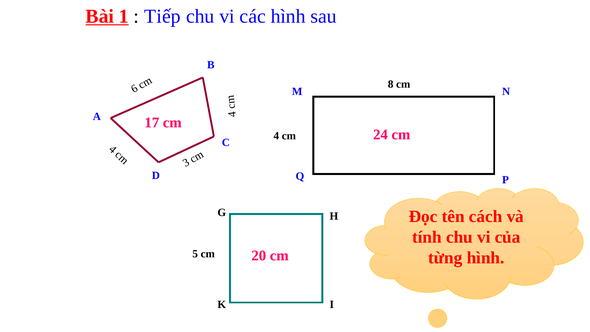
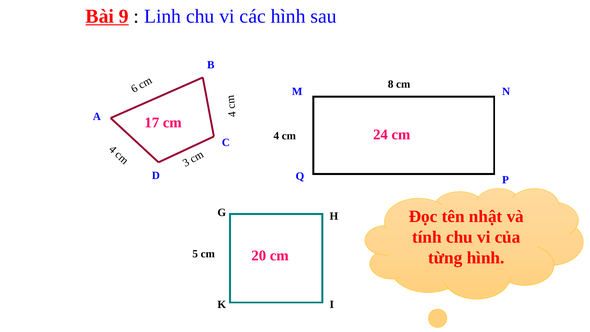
1: 1 -> 9 (124, 16)
Tiếp: Tiếp -> Linh (163, 16)
cách: cách -> nhật (486, 216)
